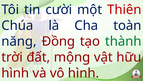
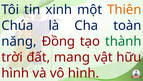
cười: cười -> xinh (59, 10)
Thiên colour: red -> orange (124, 10)
mộng: mộng -> mang (72, 57)
